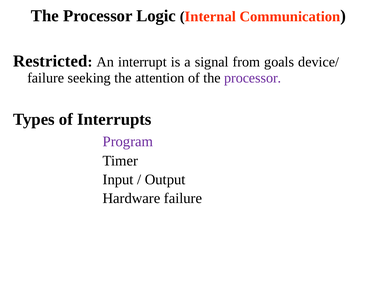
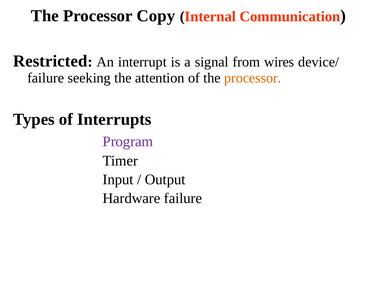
Logic: Logic -> Copy (156, 16)
goals: goals -> wires (279, 62)
processor colour: purple -> orange (253, 78)
